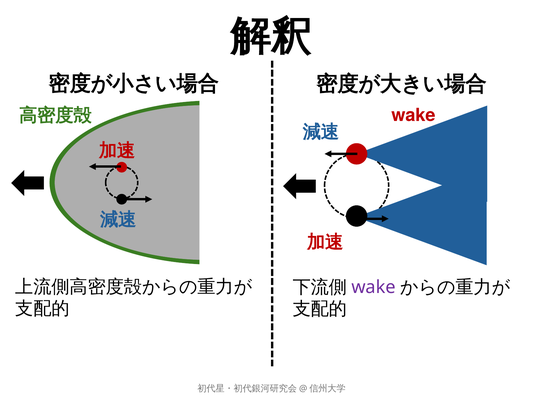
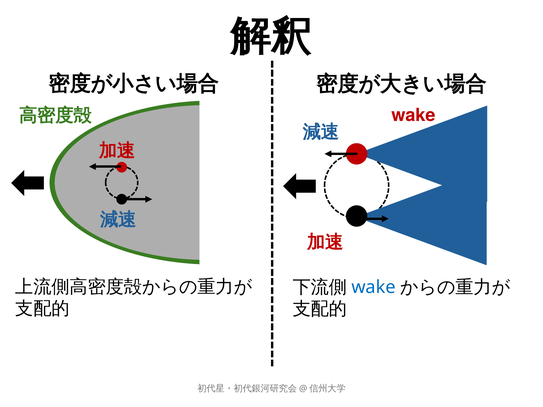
wake colour: purple -> blue (374, 287)
